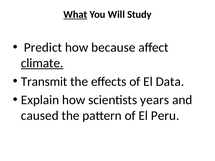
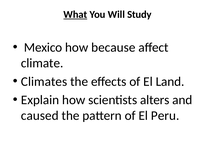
Predict: Predict -> Mexico (43, 48)
climate underline: present -> none (42, 63)
Transmit: Transmit -> Climates (44, 82)
Data: Data -> Land (170, 82)
years: years -> alters (155, 100)
